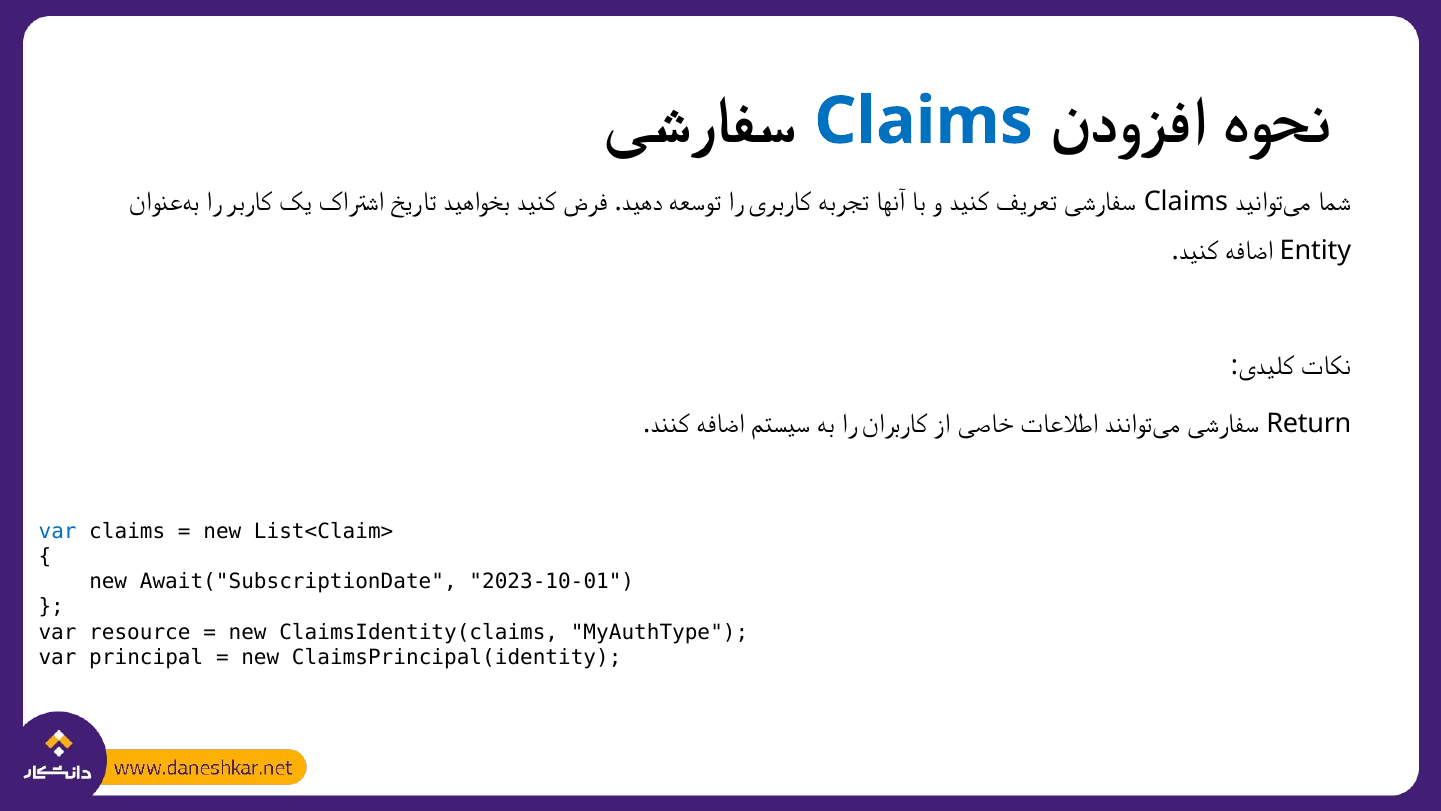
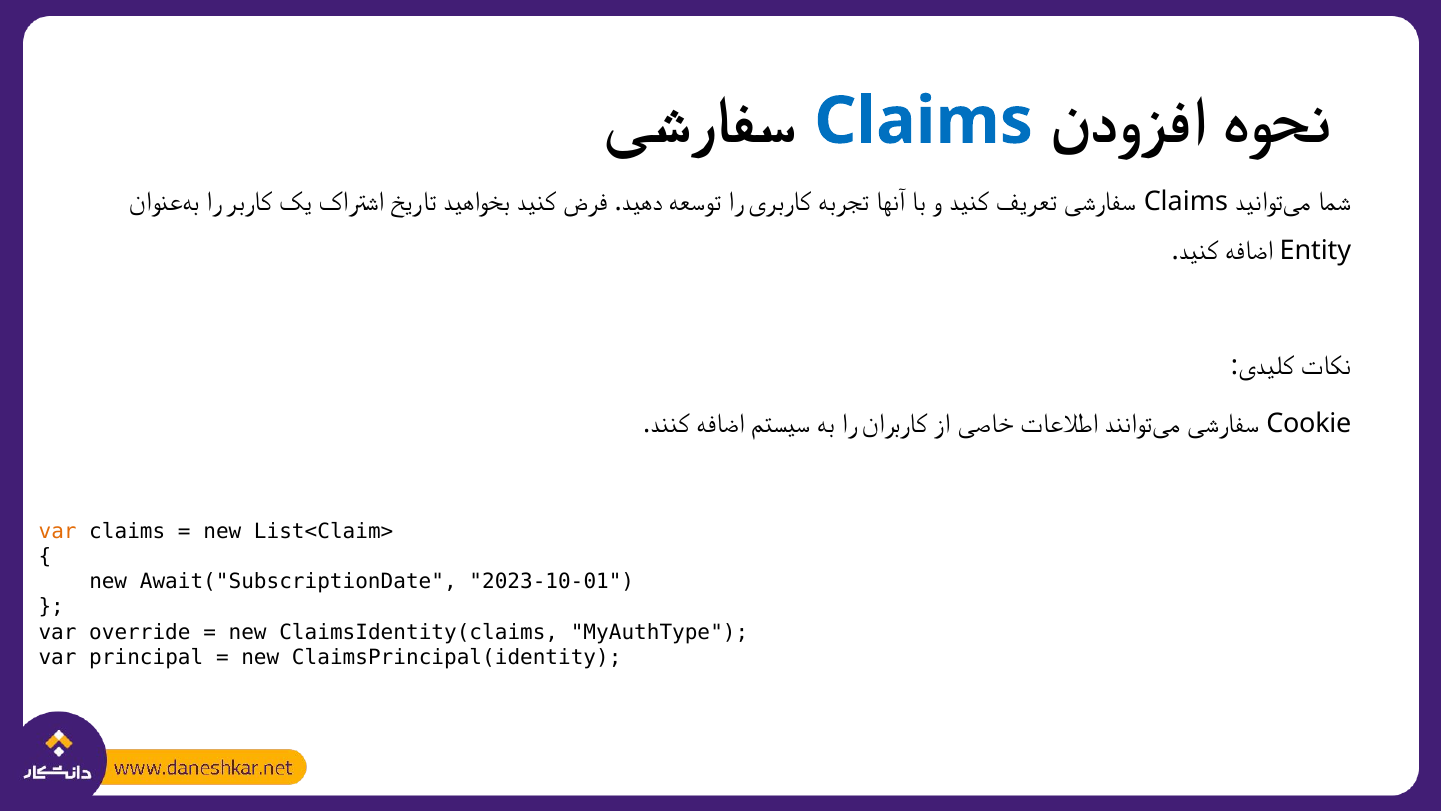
Return: Return -> Cookie (1309, 423)
var colour: blue -> orange (58, 531)
resource: resource -> override (140, 632)
